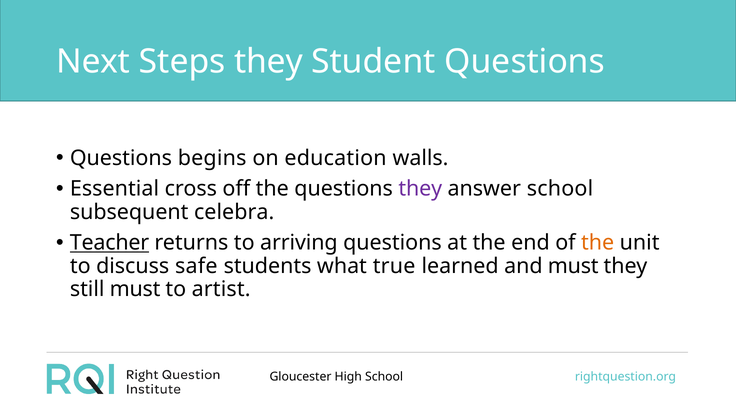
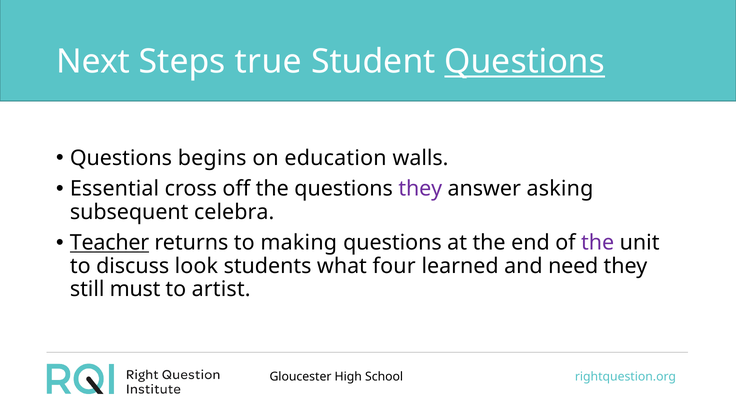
Steps they: they -> true (268, 62)
Questions underline: none -> present (525, 62)
answer school: school -> asking (560, 189)
arriving: arriving -> making (299, 243)
the colour: orange -> purple (598, 243)
safe: safe -> look (196, 266)
true: true -> four (394, 266)
and must: must -> need (573, 266)
